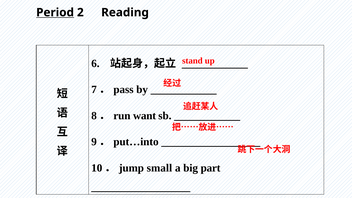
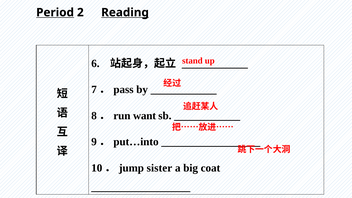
Reading underline: none -> present (125, 12)
small: small -> sister (159, 168)
part: part -> coat (210, 168)
